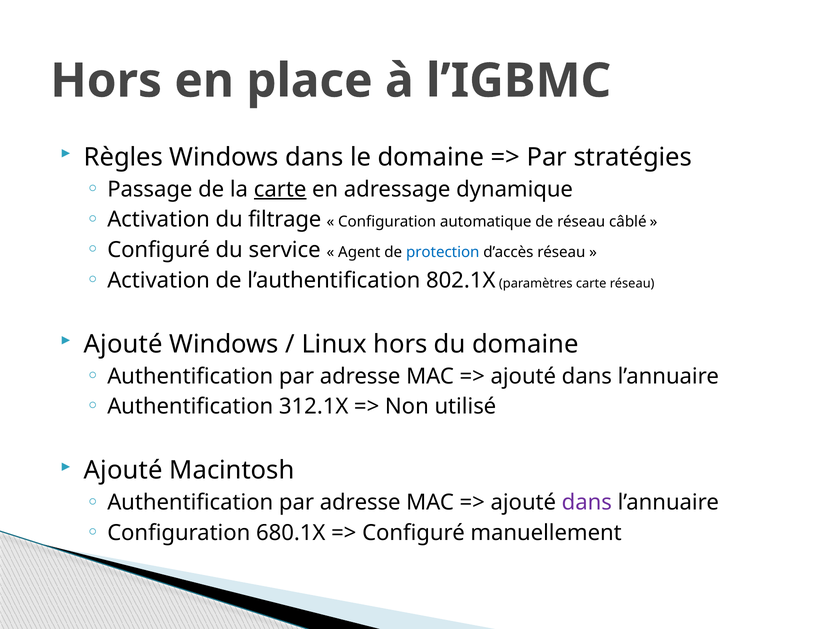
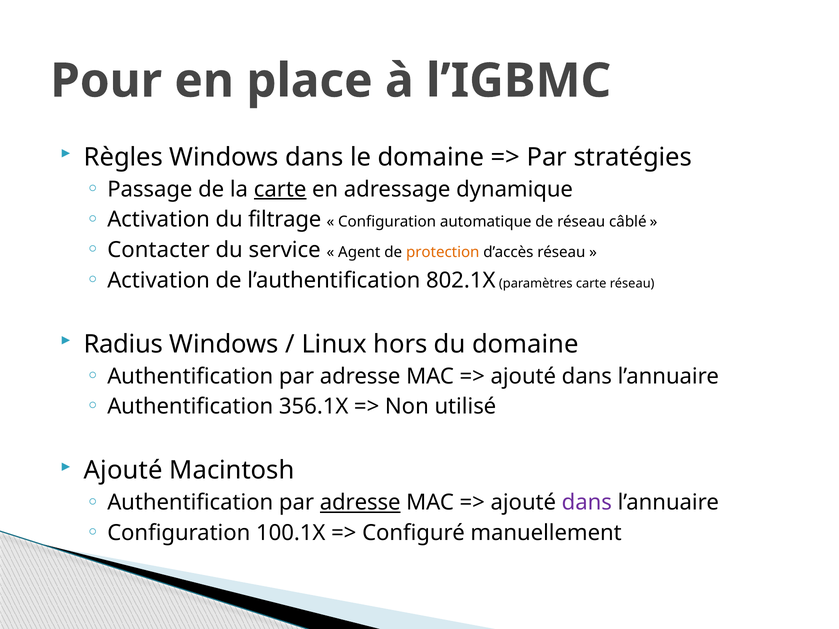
Hors: Hors -> Pour (106, 81)
Configuré: Configuré -> Contacter (158, 250)
protection colour: blue -> orange (443, 252)
Ajouté: Ajouté -> Radius (123, 344)
312.1X: 312.1X -> 356.1X (314, 407)
adresse underline: none -> present (360, 503)
680.1X: 680.1X -> 100.1X (291, 533)
